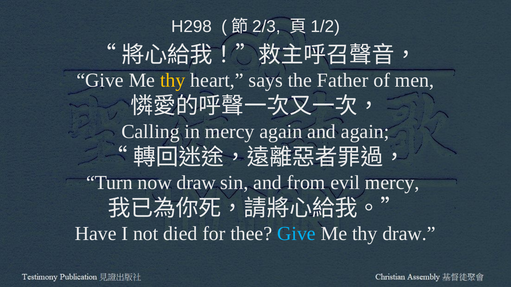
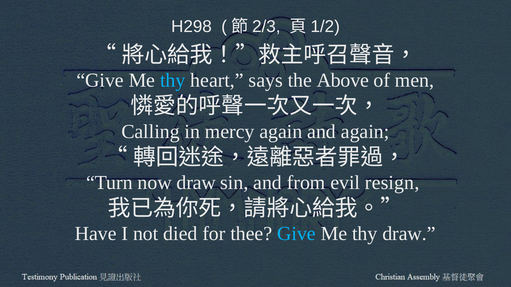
thy colour: yellow -> light blue (173, 81)
Father: Father -> Above (343, 81)
evil mercy: mercy -> resign (392, 183)
